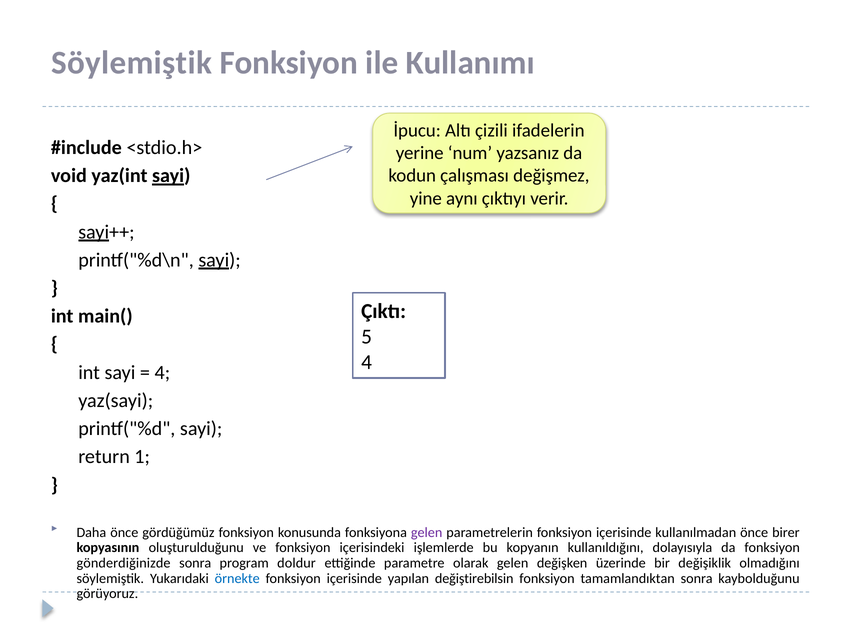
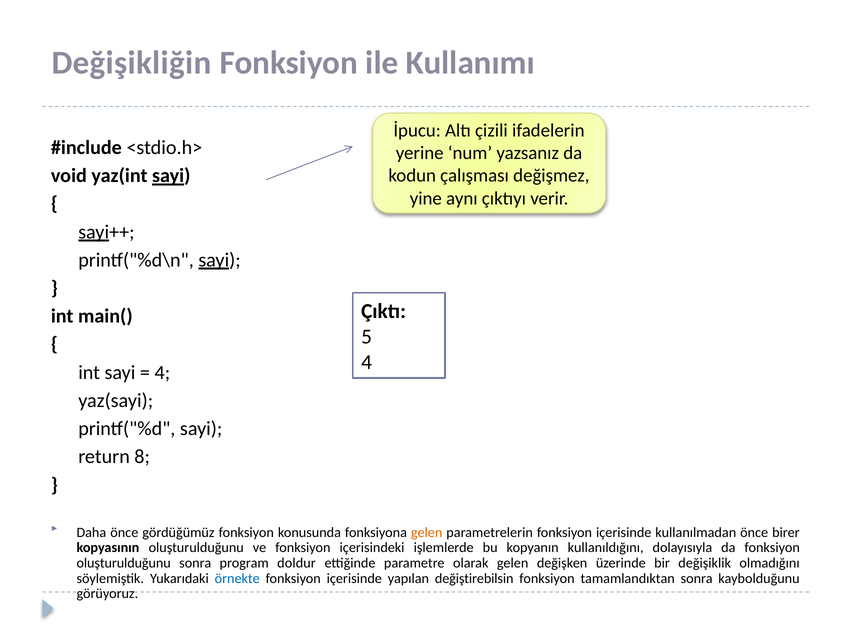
Söylemiştik: Söylemiştik -> Değişikliğin (132, 63)
1: 1 -> 8 (142, 457)
gelen colour: purple -> orange (427, 532)
gönderdiğinizde: gönderdiğinizde -> oluşturulduğunu (124, 563)
